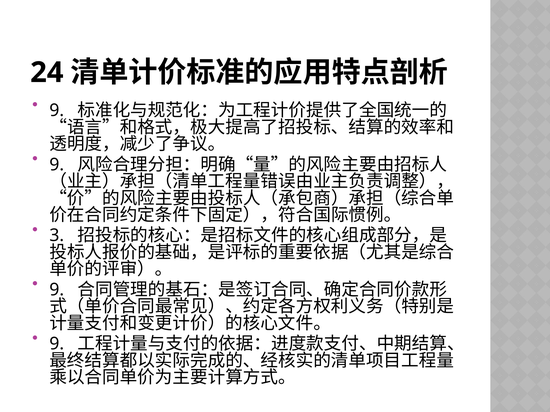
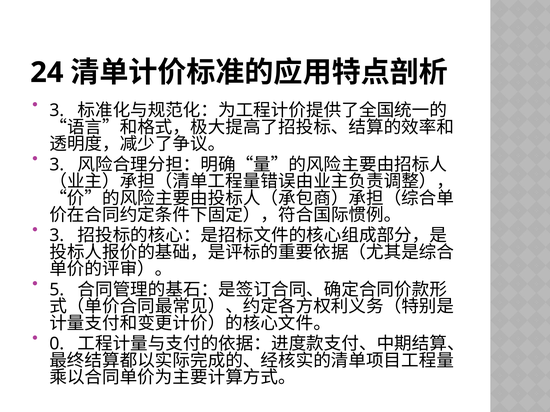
9: 9 -> 3 (57, 111)
9: 9 -> 3 (57, 165)
9: 9 -> 5 (57, 290)
9: 9 -> 0 (57, 344)
